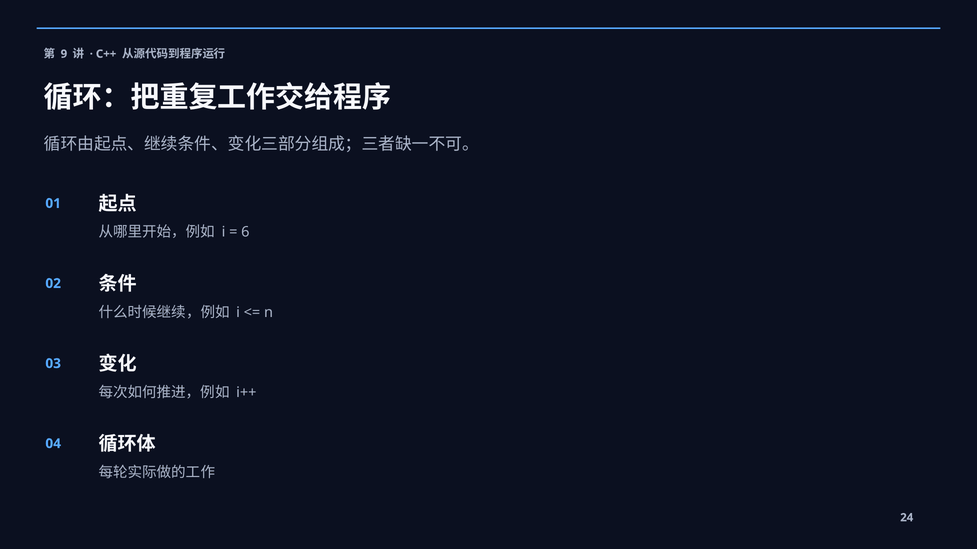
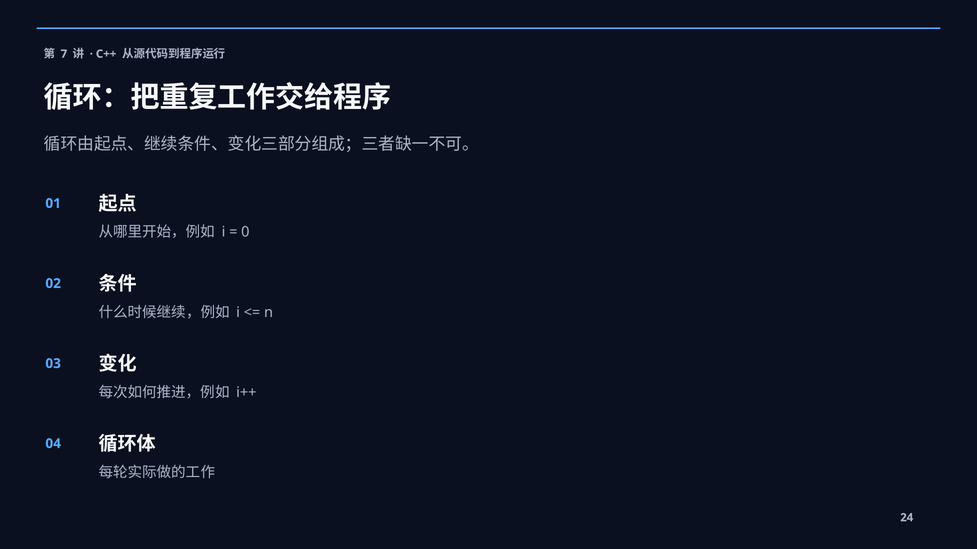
9: 9 -> 7 (64, 54)
6: 6 -> 0 (245, 232)
